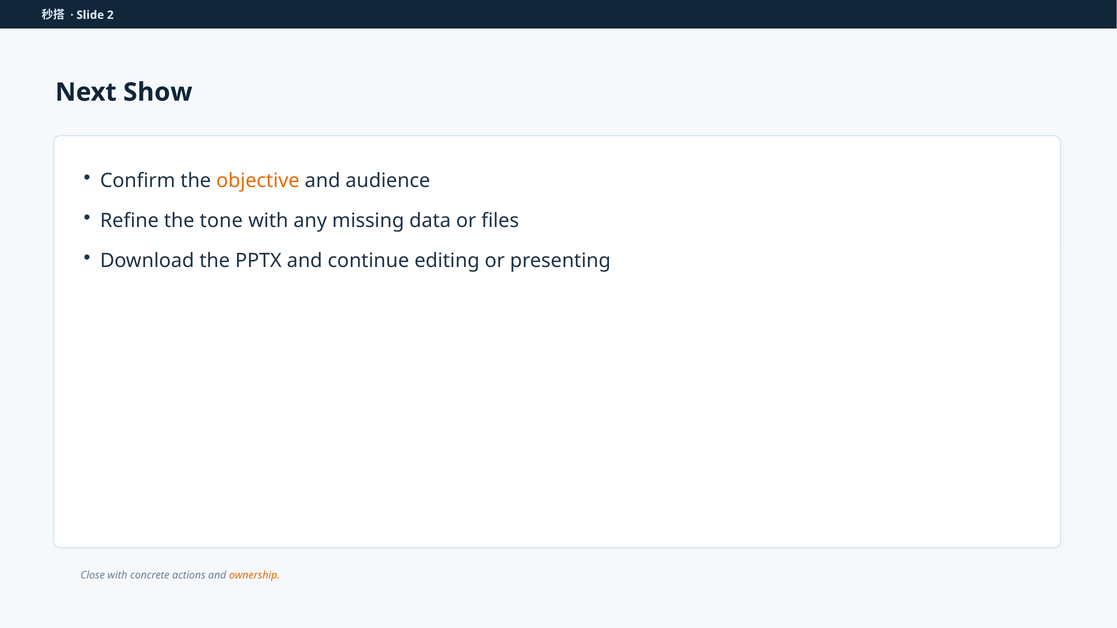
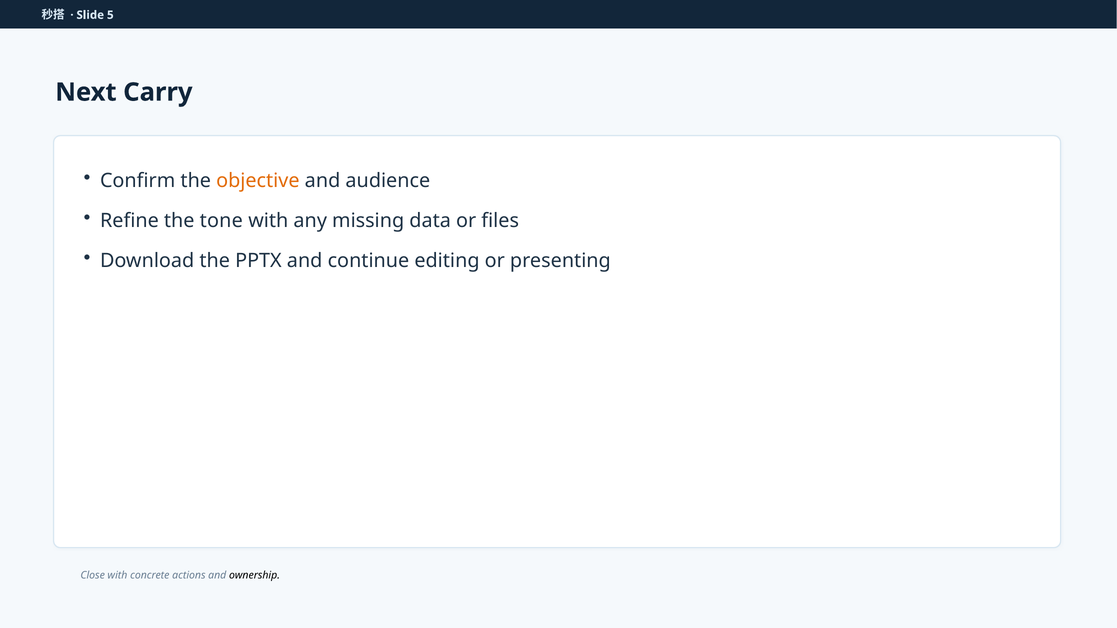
2: 2 -> 5 (110, 15)
Show: Show -> Carry (158, 92)
ownership colour: orange -> black (254, 575)
